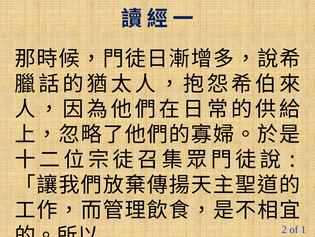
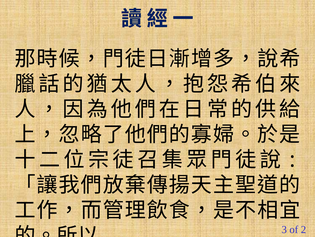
2: 2 -> 3 (284, 229)
1: 1 -> 2 (303, 229)
